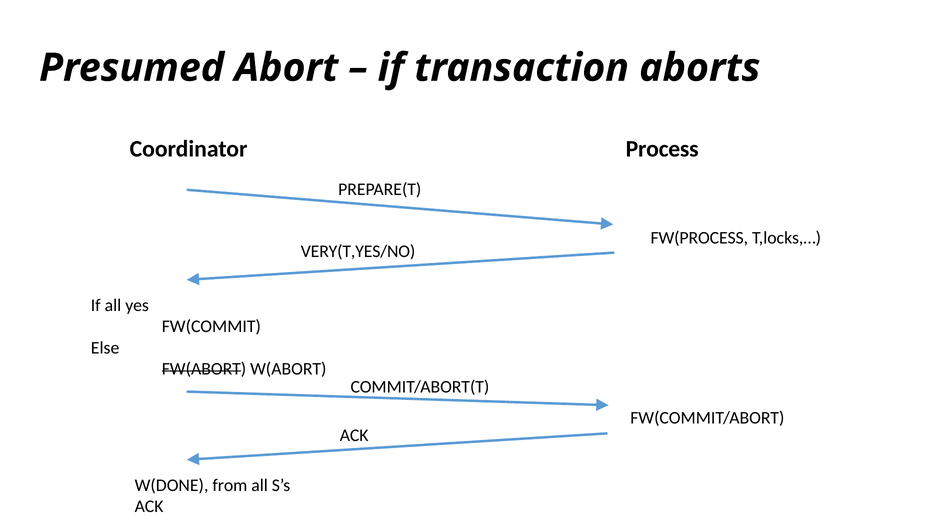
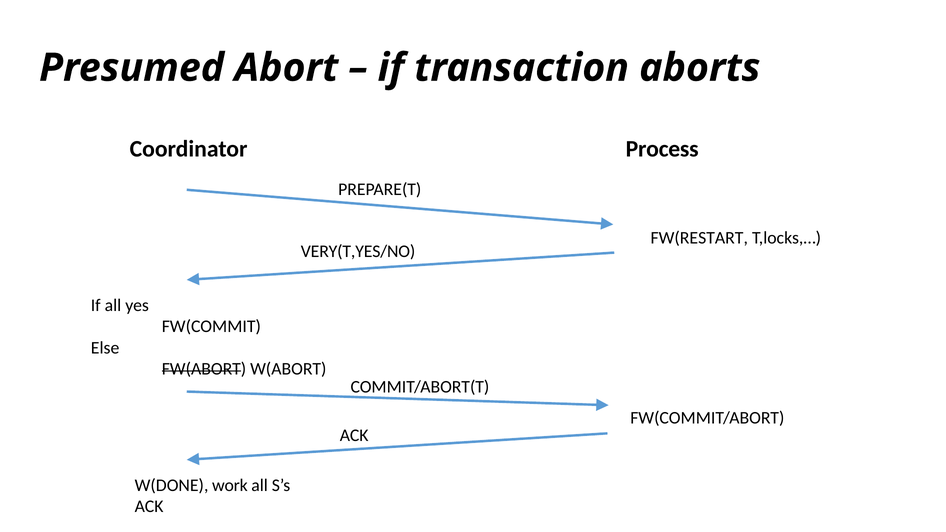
FW(PROCESS: FW(PROCESS -> FW(RESTART (699, 238)
from: from -> work (230, 485)
